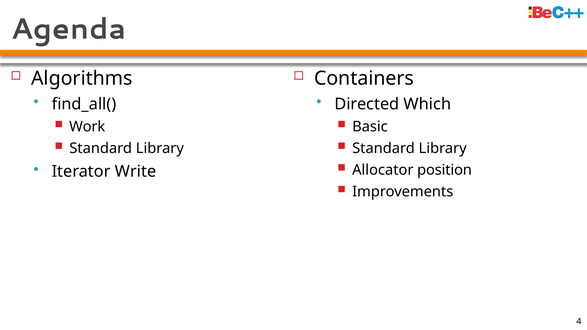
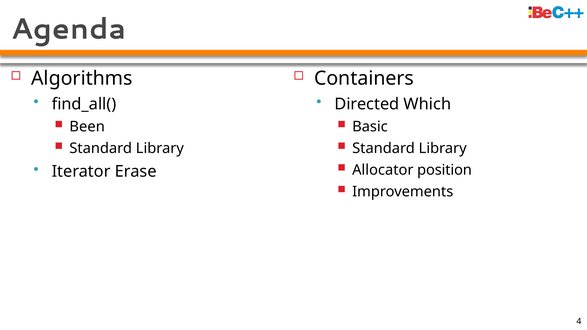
Work: Work -> Been (87, 127)
Write: Write -> Erase (136, 172)
